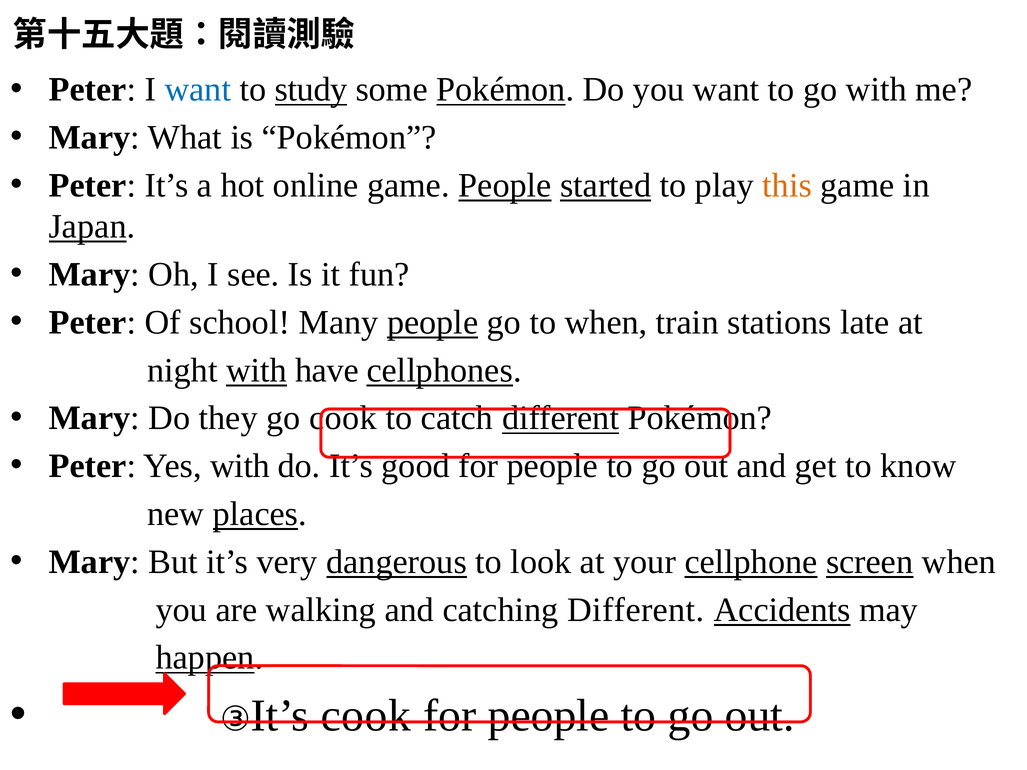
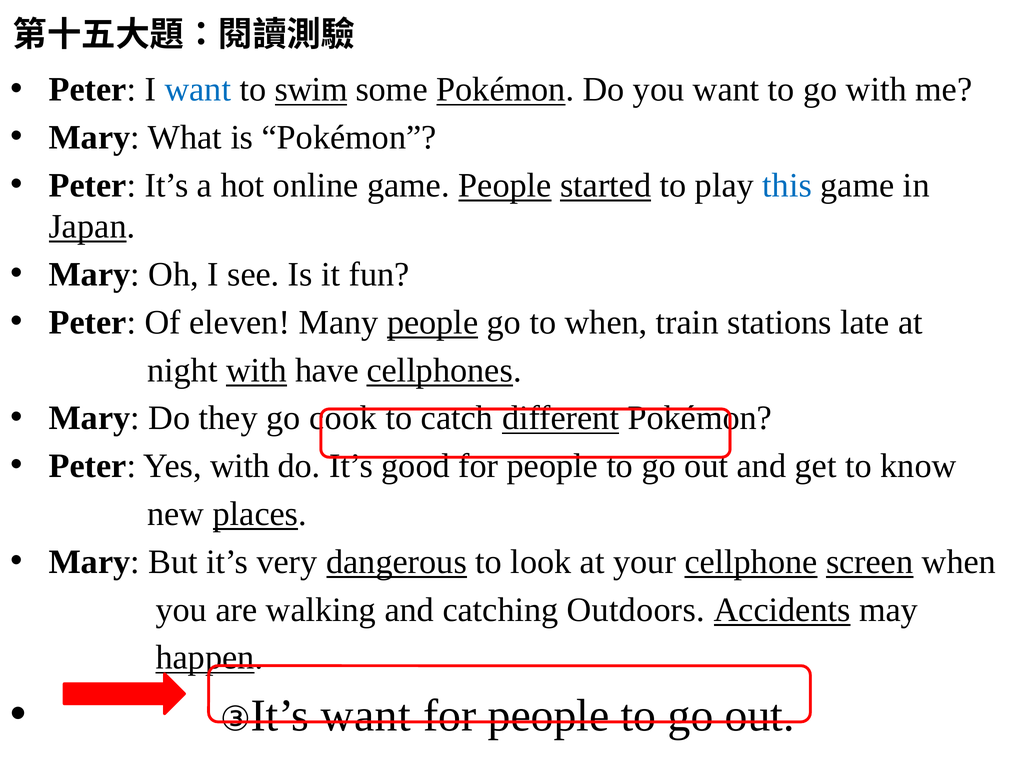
study: study -> swim (311, 90)
this colour: orange -> blue (787, 186)
school: school -> eleven (240, 322)
catching Different: Different -> Outdoors (636, 610)
It’s cook: cook -> want (366, 716)
